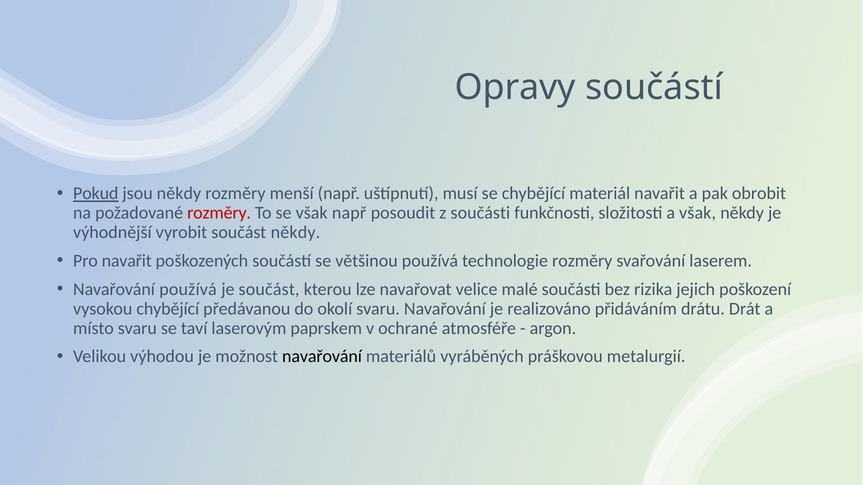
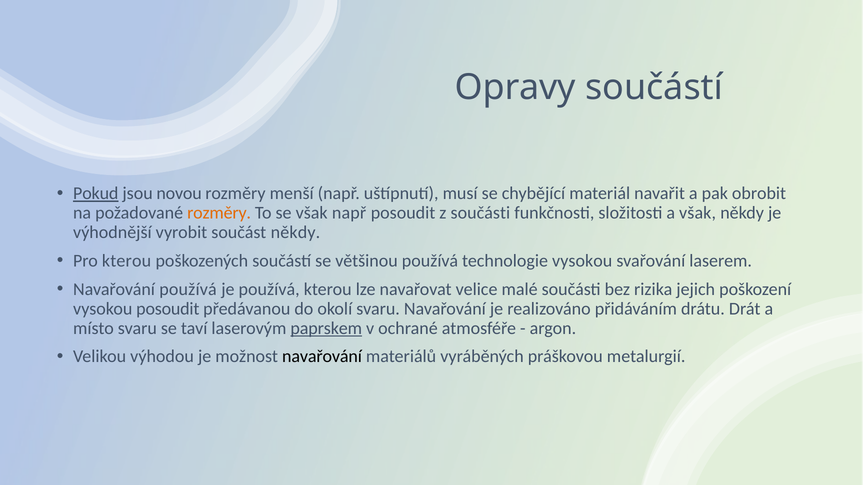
jsou někdy: někdy -> novou (179, 194)
rozměry colour: red -> orange (219, 213)
Pro navařit: navařit -> kterou (127, 261)
technologie rozměry: rozměry -> vysokou (582, 261)
je součást: součást -> používá (269, 289)
vysokou chybějící: chybějící -> posoudit (168, 309)
paprskem underline: none -> present (326, 328)
